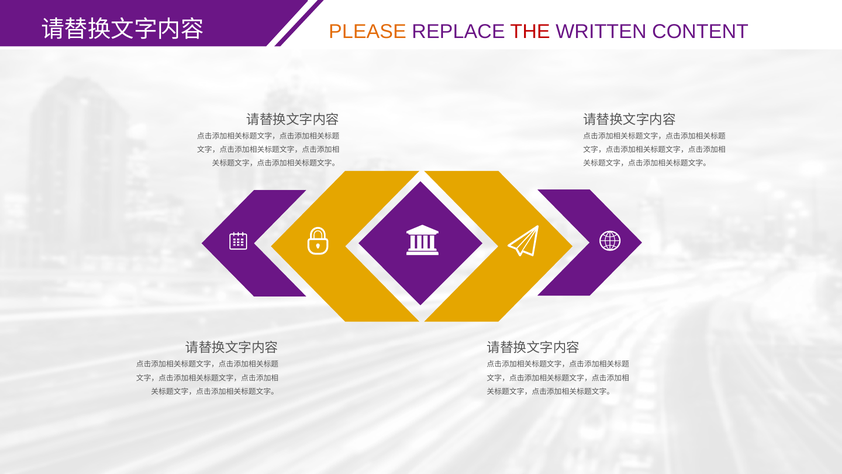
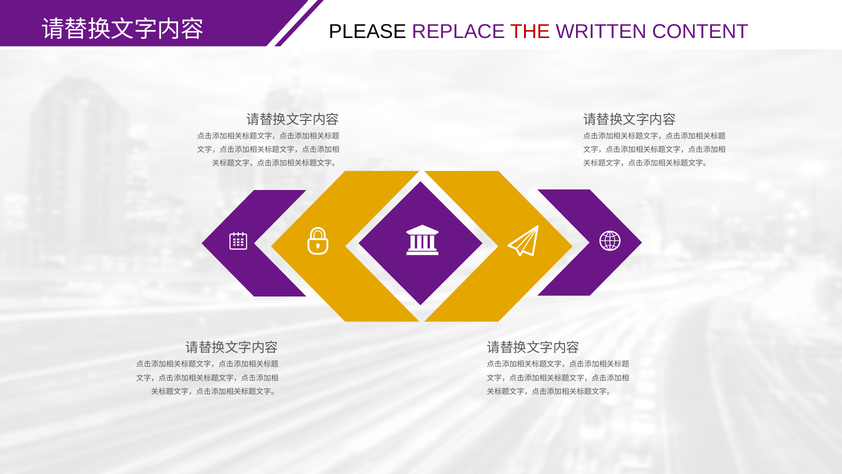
PLEASE colour: orange -> black (368, 31)
